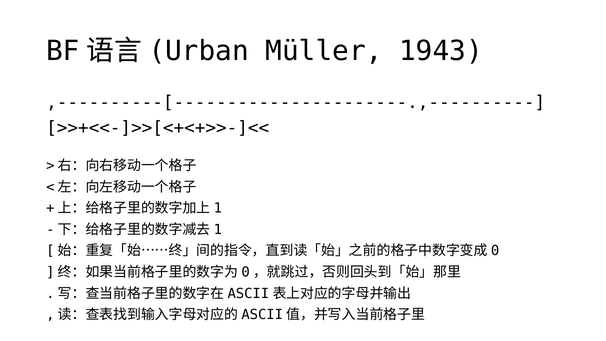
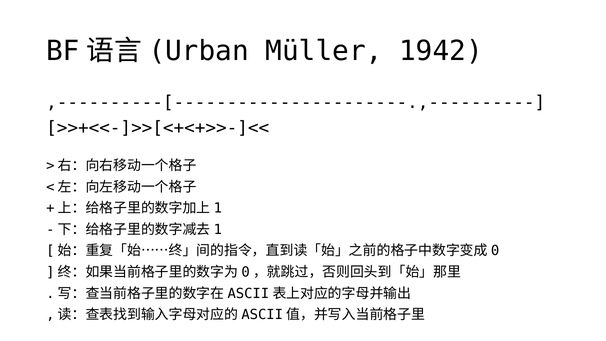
1943: 1943 -> 1942 (441, 51)
